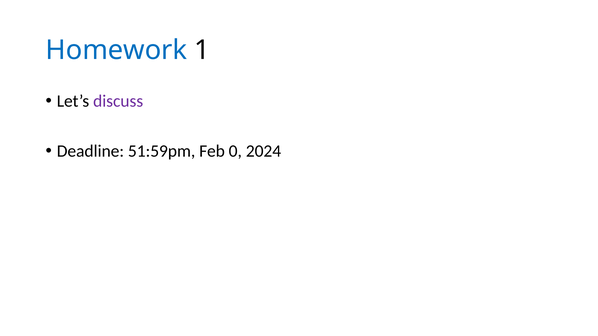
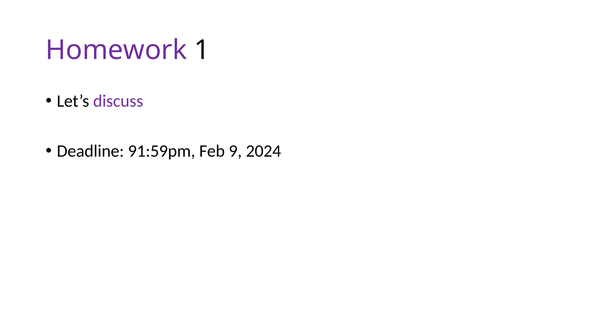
Homework colour: blue -> purple (116, 50)
51:59pm: 51:59pm -> 91:59pm (162, 151)
0: 0 -> 9 (235, 151)
